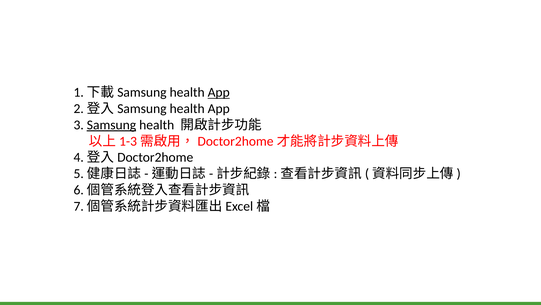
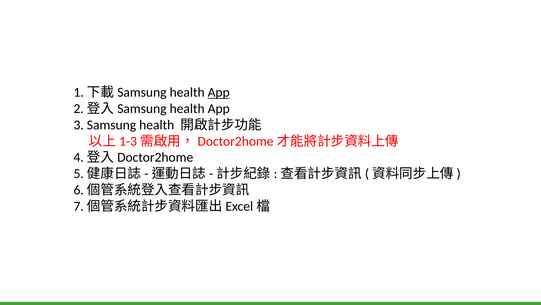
Samsung underline: present -> none (111, 125)
